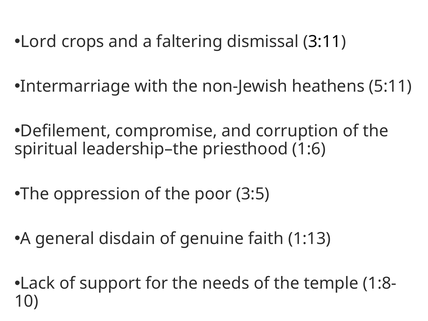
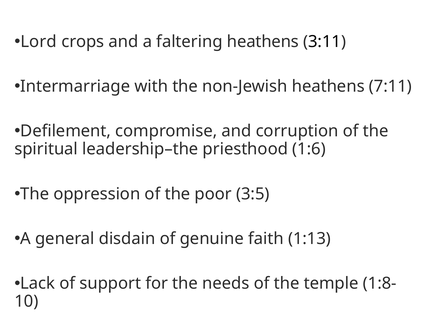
faltering dismissal: dismissal -> heathens (263, 42)
5:11: 5:11 -> 7:11 (390, 86)
